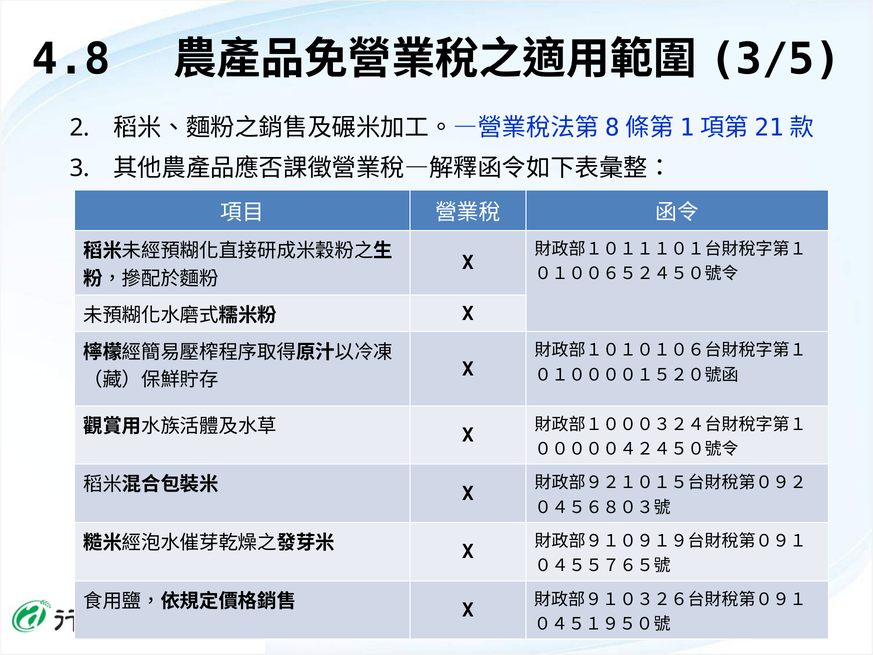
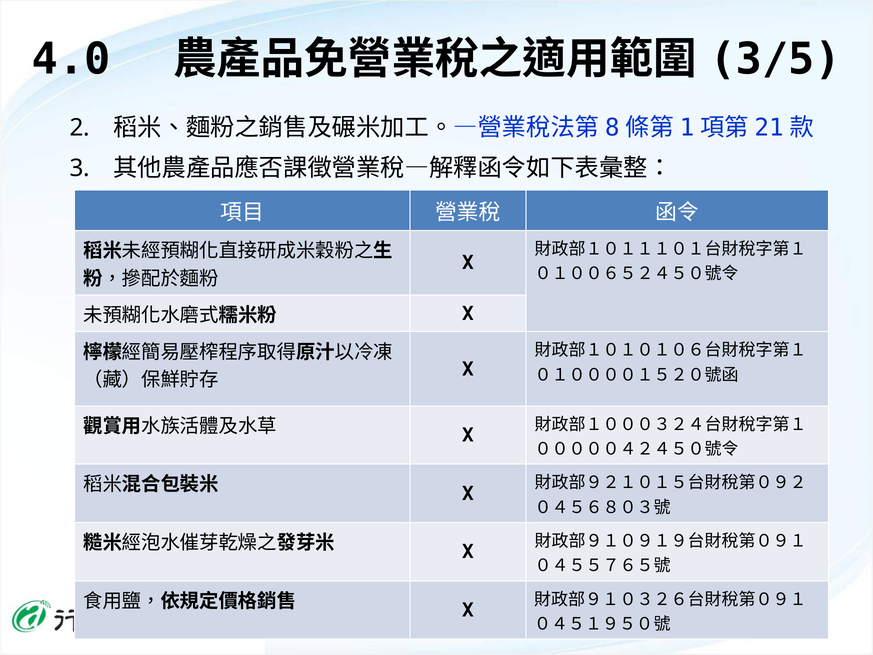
4.8: 4.8 -> 4.0 (71, 59)
